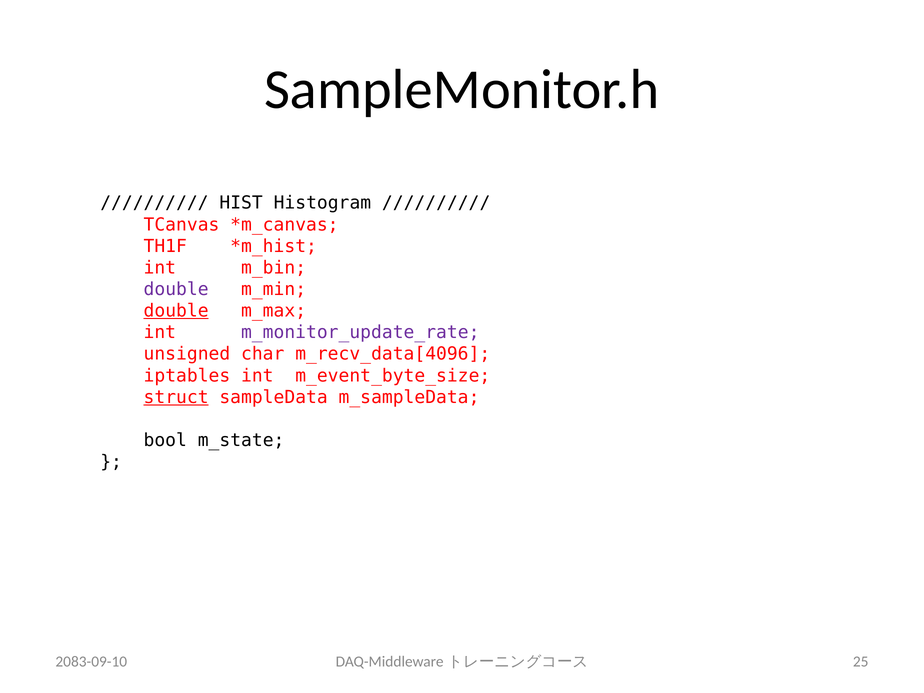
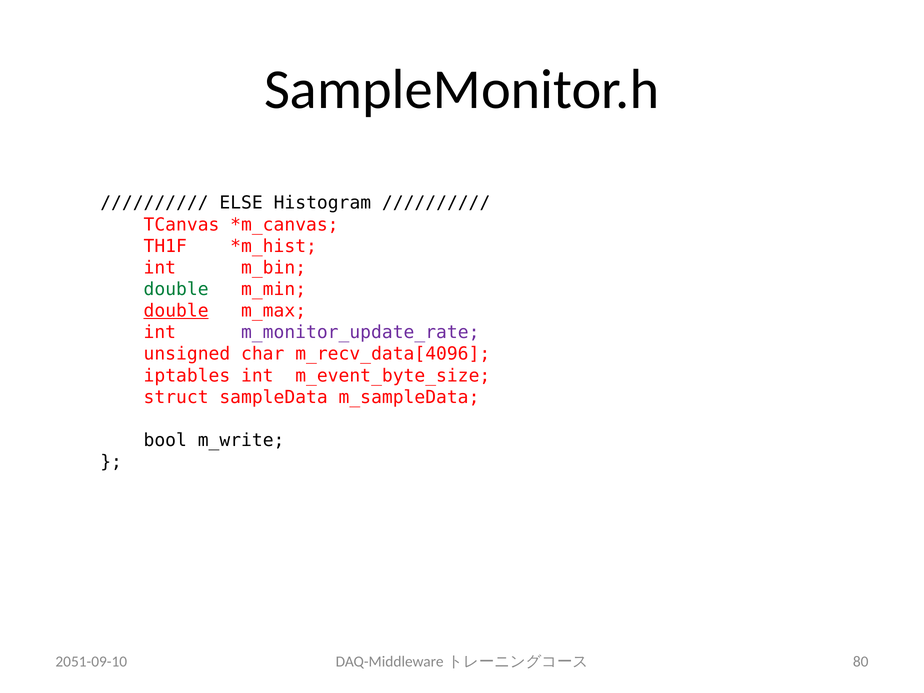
HIST: HIST -> ELSE (241, 203)
double colour: purple -> green (176, 289)
struct underline: present -> none (176, 397)
m_state: m_state -> m_write (241, 440)
2083-09-10: 2083-09-10 -> 2051-09-10 (91, 662)
25: 25 -> 80 (861, 662)
